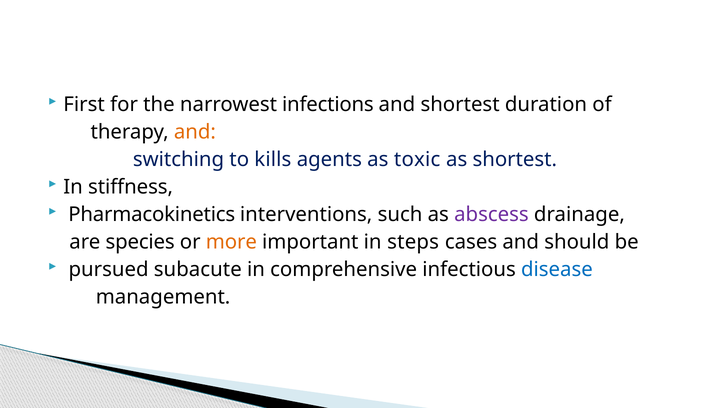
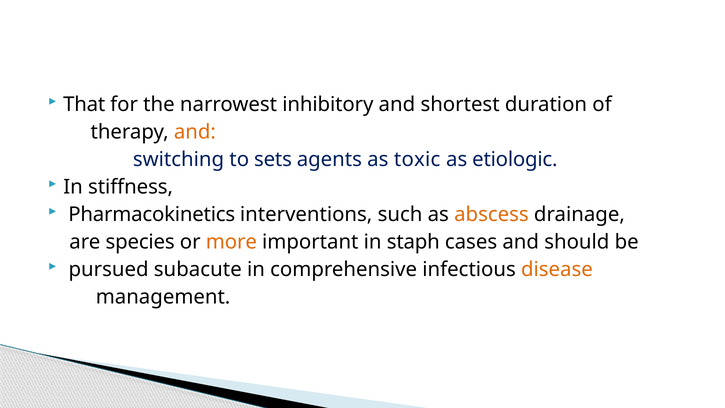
First: First -> That (84, 104)
infections: infections -> inhibitory (328, 104)
kills: kills -> sets (273, 159)
as shortest: shortest -> etiologic (515, 159)
abscess colour: purple -> orange (491, 214)
steps: steps -> staph (413, 242)
disease colour: blue -> orange (557, 269)
